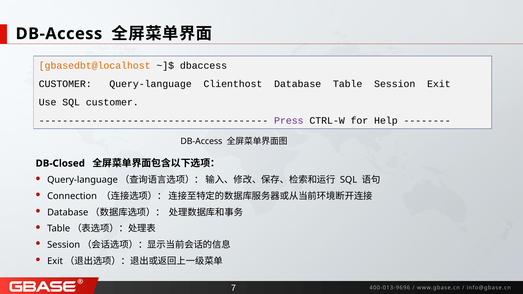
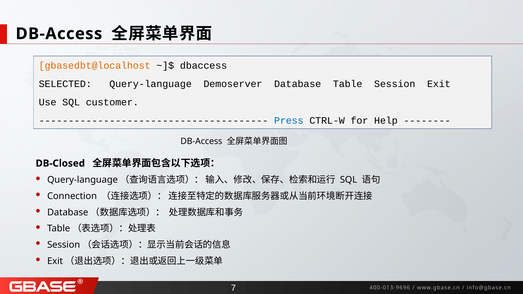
CUSTOMER: CUSTOMER -> SELECTED (65, 84)
Clienthost: Clienthost -> Demoserver (233, 84)
Press colour: purple -> blue (289, 121)
